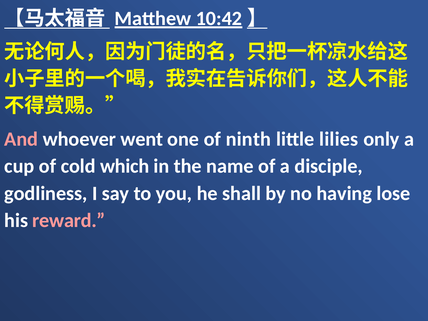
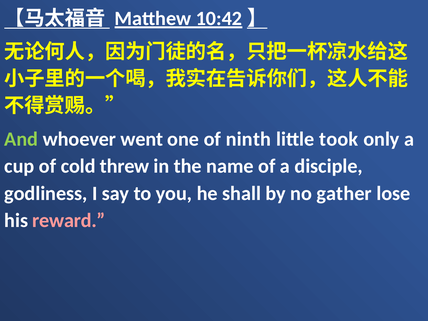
And colour: pink -> light green (21, 139)
lilies: lilies -> took (339, 139)
which: which -> threw (125, 166)
having: having -> gather (344, 193)
